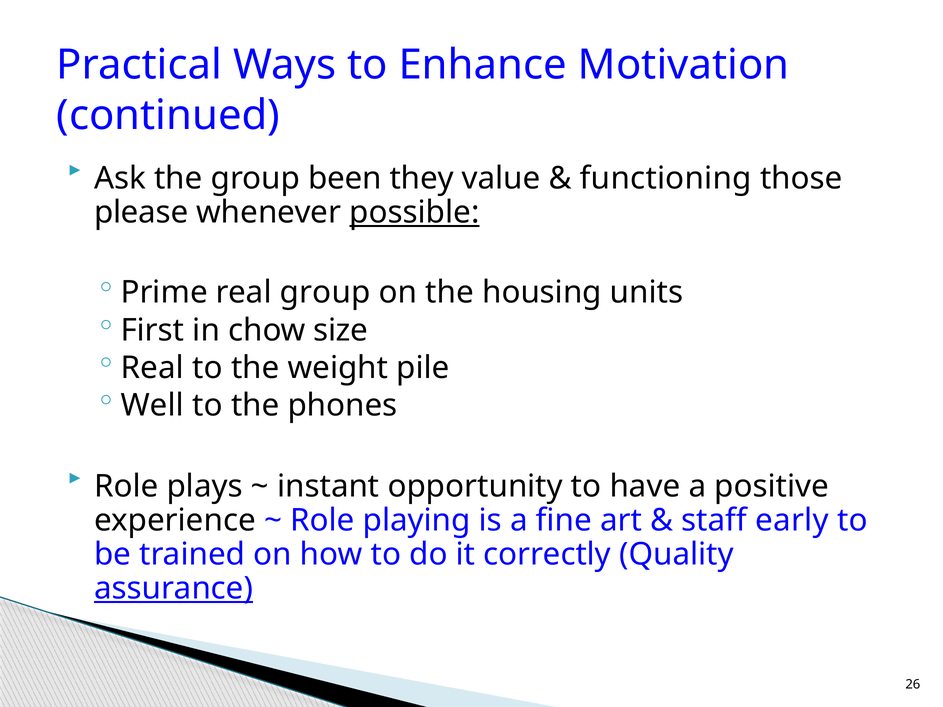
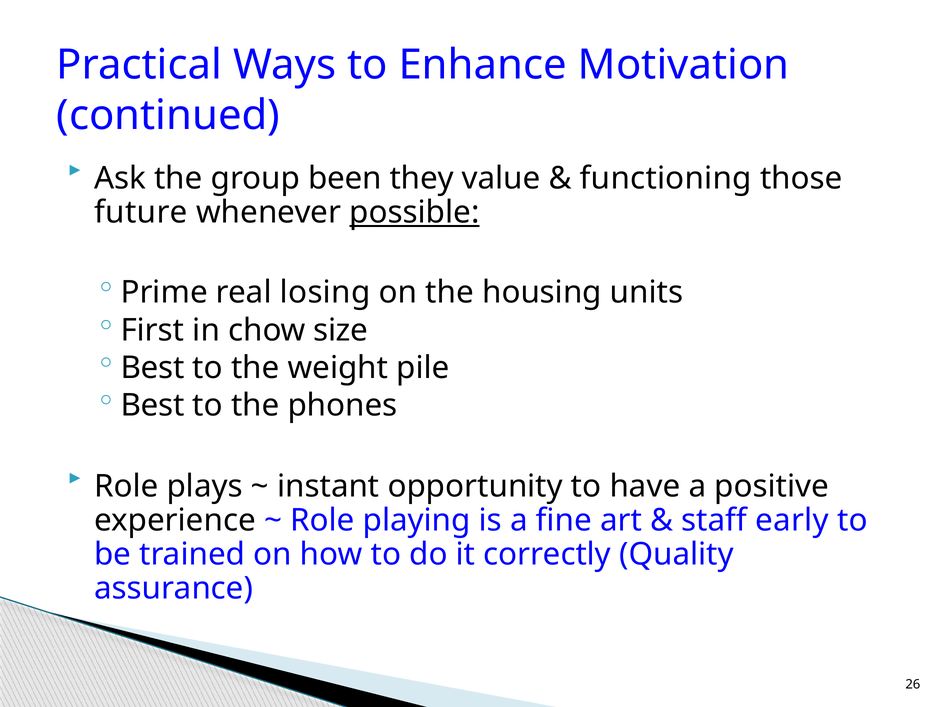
please: please -> future (141, 212)
real group: group -> losing (325, 293)
Real: Real -> Best (153, 368)
Well: Well -> Best (153, 406)
assurance underline: present -> none (174, 589)
